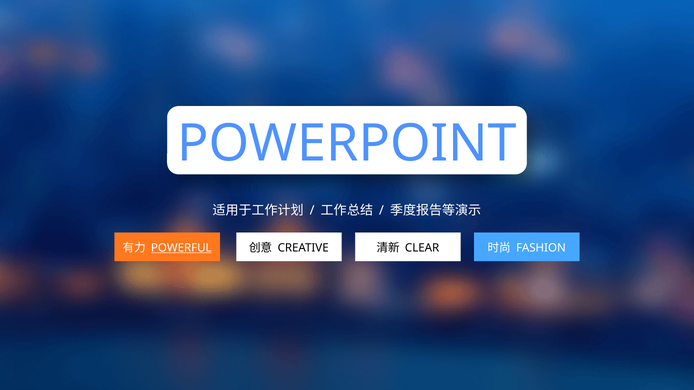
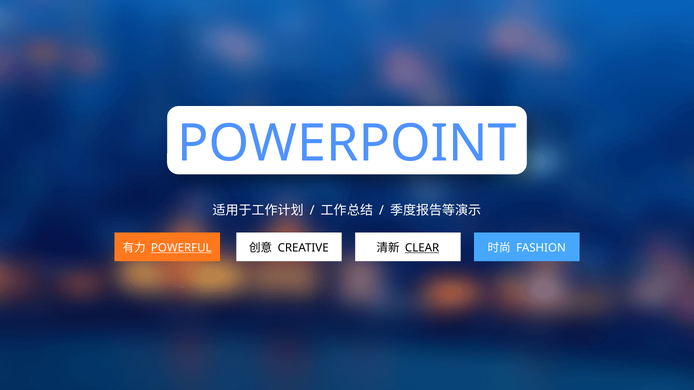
CLEAR underline: none -> present (422, 248)
